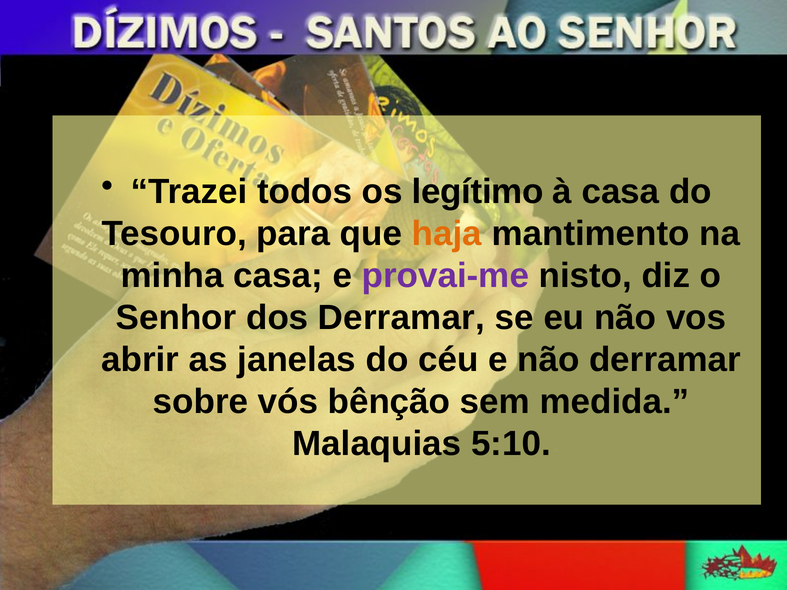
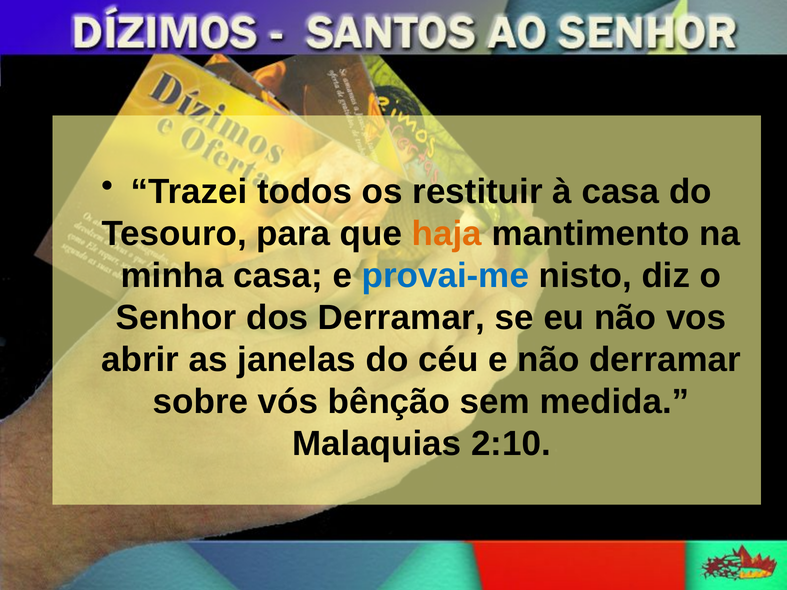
legítimo: legítimo -> restituir (478, 192)
provai-me colour: purple -> blue (445, 276)
5:10: 5:10 -> 2:10 (511, 444)
